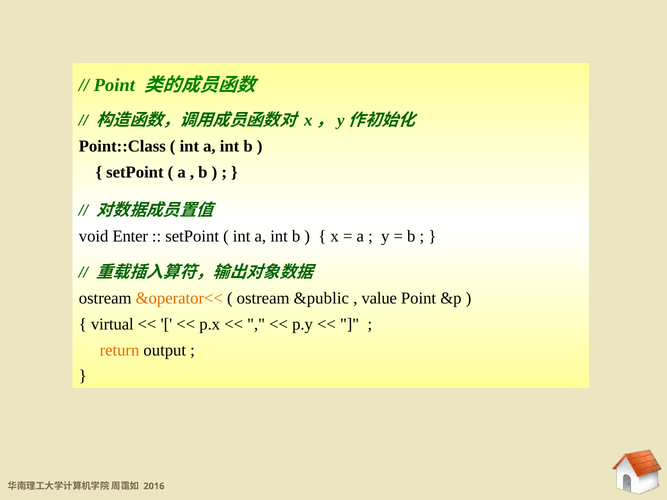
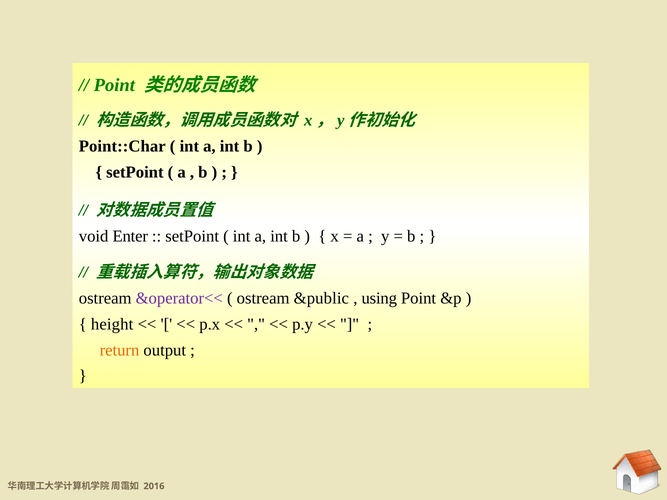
Point::Class: Point::Class -> Point::Char (122, 146)
&operator<< colour: orange -> purple (179, 298)
value: value -> using (379, 298)
virtual: virtual -> height (112, 324)
